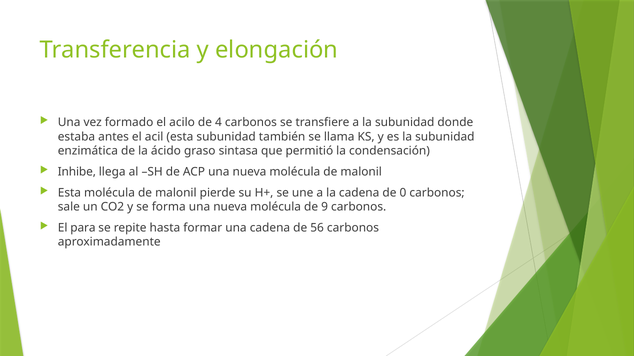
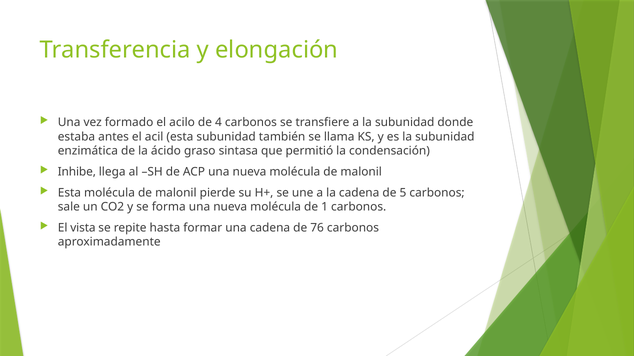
0: 0 -> 5 (403, 193)
9: 9 -> 1 (325, 207)
para: para -> vista (83, 228)
56: 56 -> 76 (317, 228)
